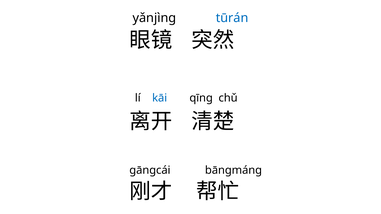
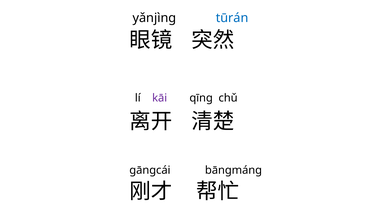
kāi colour: blue -> purple (160, 98)
